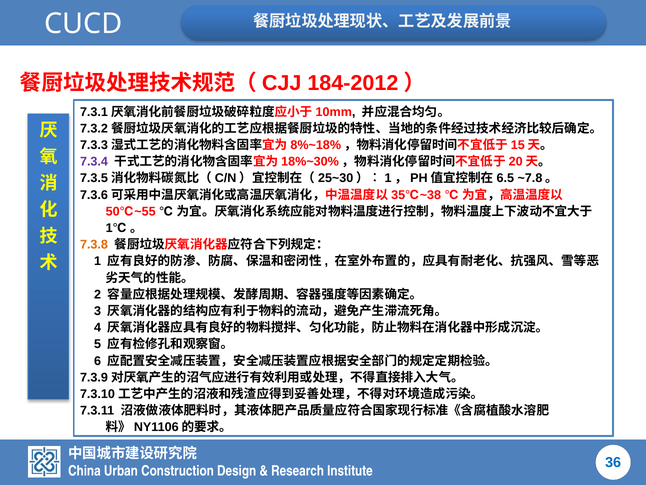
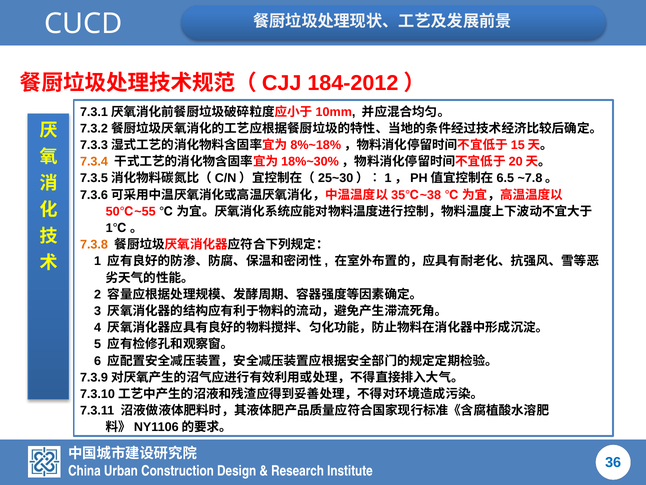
7.3.4 colour: purple -> orange (94, 162)
